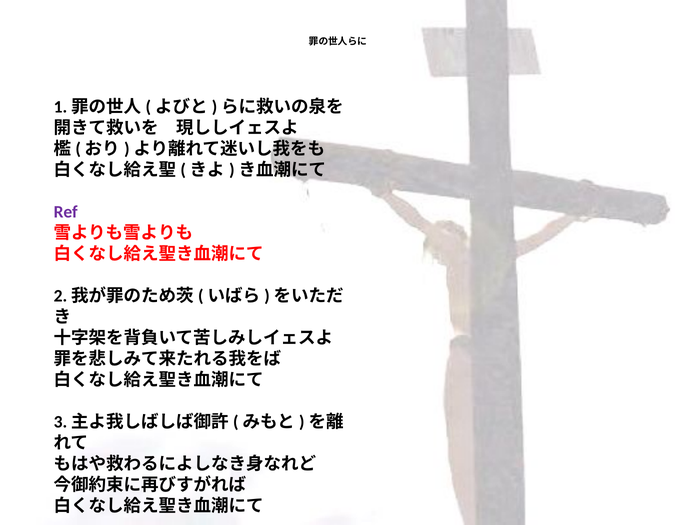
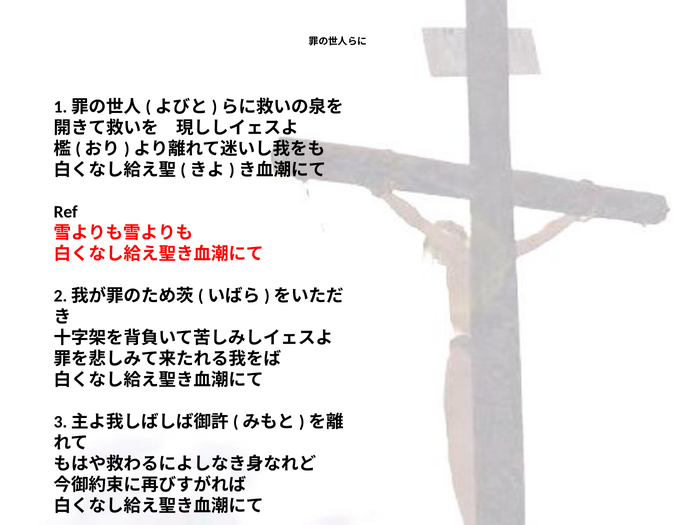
Ref colour: purple -> black (66, 212)
